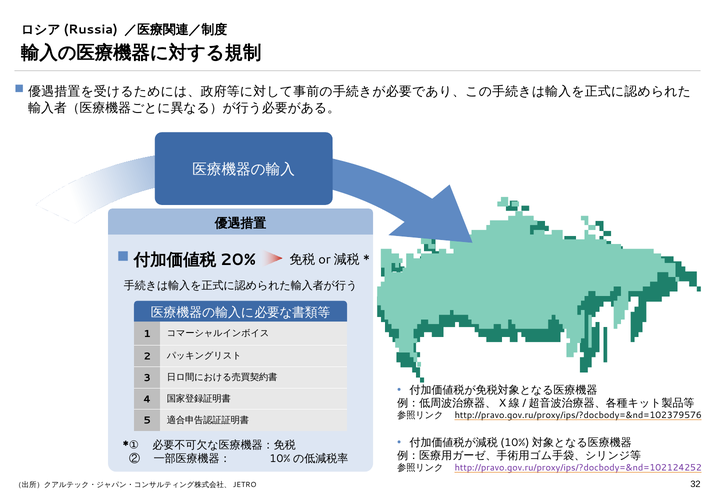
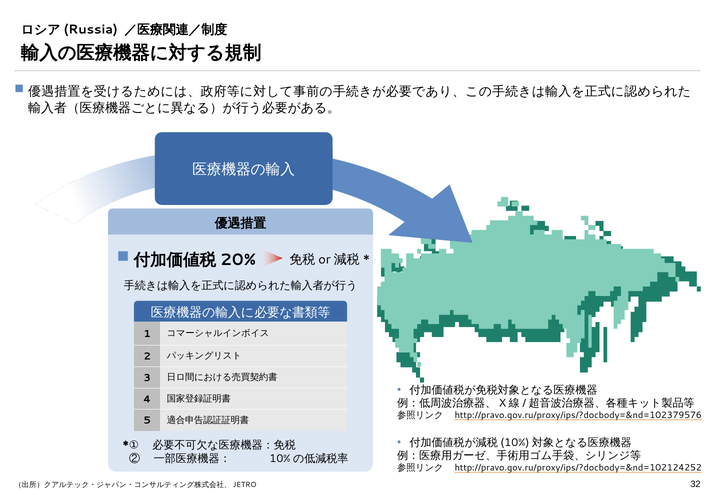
http://pravo.gov.ru/proxy/ips/?docbody=&nd=102124252 colour: purple -> black (578, 468)
